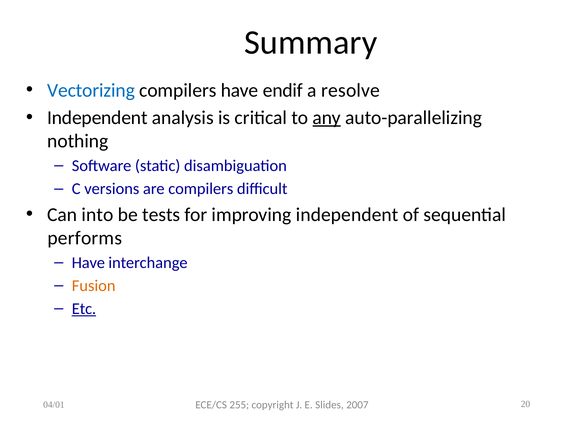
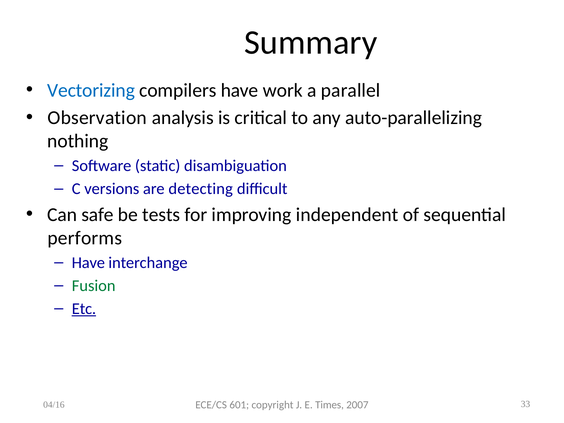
endif: endif -> work (283, 90)
resolve: resolve -> parallel (351, 90)
Independent: Independent -> Observation (97, 118)
any underline: present -> none (327, 118)
are compilers: compilers -> detecting (201, 189)
into: into -> safe (98, 215)
Fusion colour: orange -> green (94, 286)
04/01: 04/01 -> 04/16 (54, 405)
255: 255 -> 601 (239, 405)
Slides: Slides -> Times (330, 405)
20: 20 -> 33 (525, 404)
